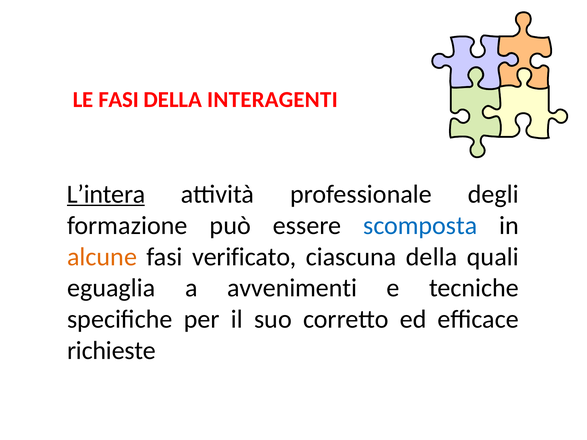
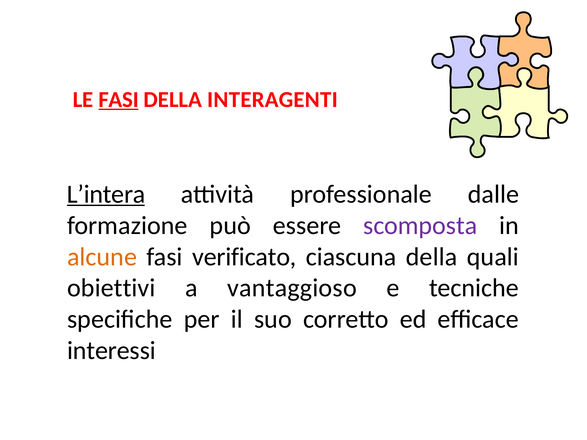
FASI underline: none -> present (119, 100)
degli: degli -> dalle (493, 194)
scomposta colour: blue -> purple (420, 226)
eguaglia: eguaglia -> obiettivi (111, 288)
avvenimenti: avvenimenti -> vantaggioso (292, 288)
richieste: richieste -> interessi (111, 351)
